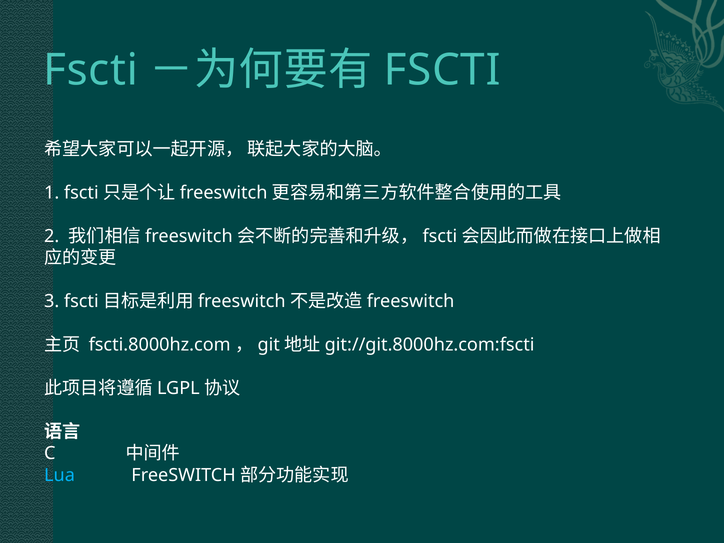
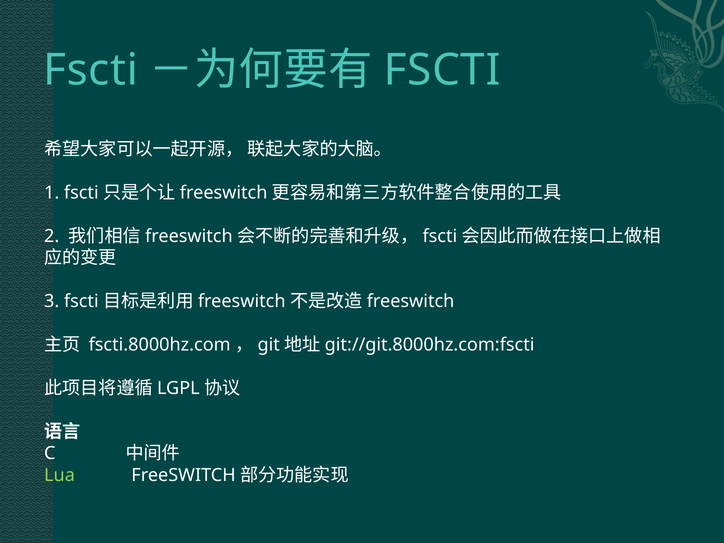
Lua colour: light blue -> light green (60, 475)
